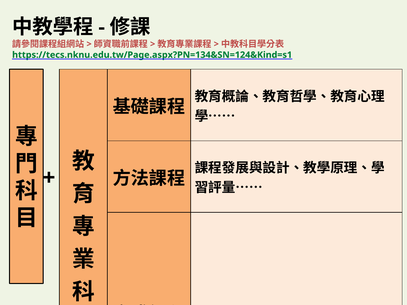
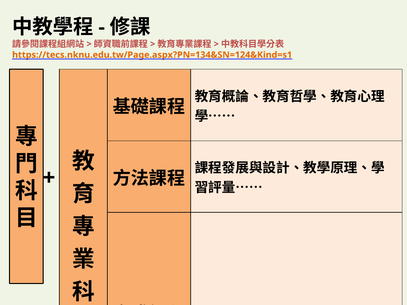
https://tecs.nknu.edu.tw/Page.aspx?PN=134&SN=124&Kind=s1 colour: green -> orange (152, 55)
